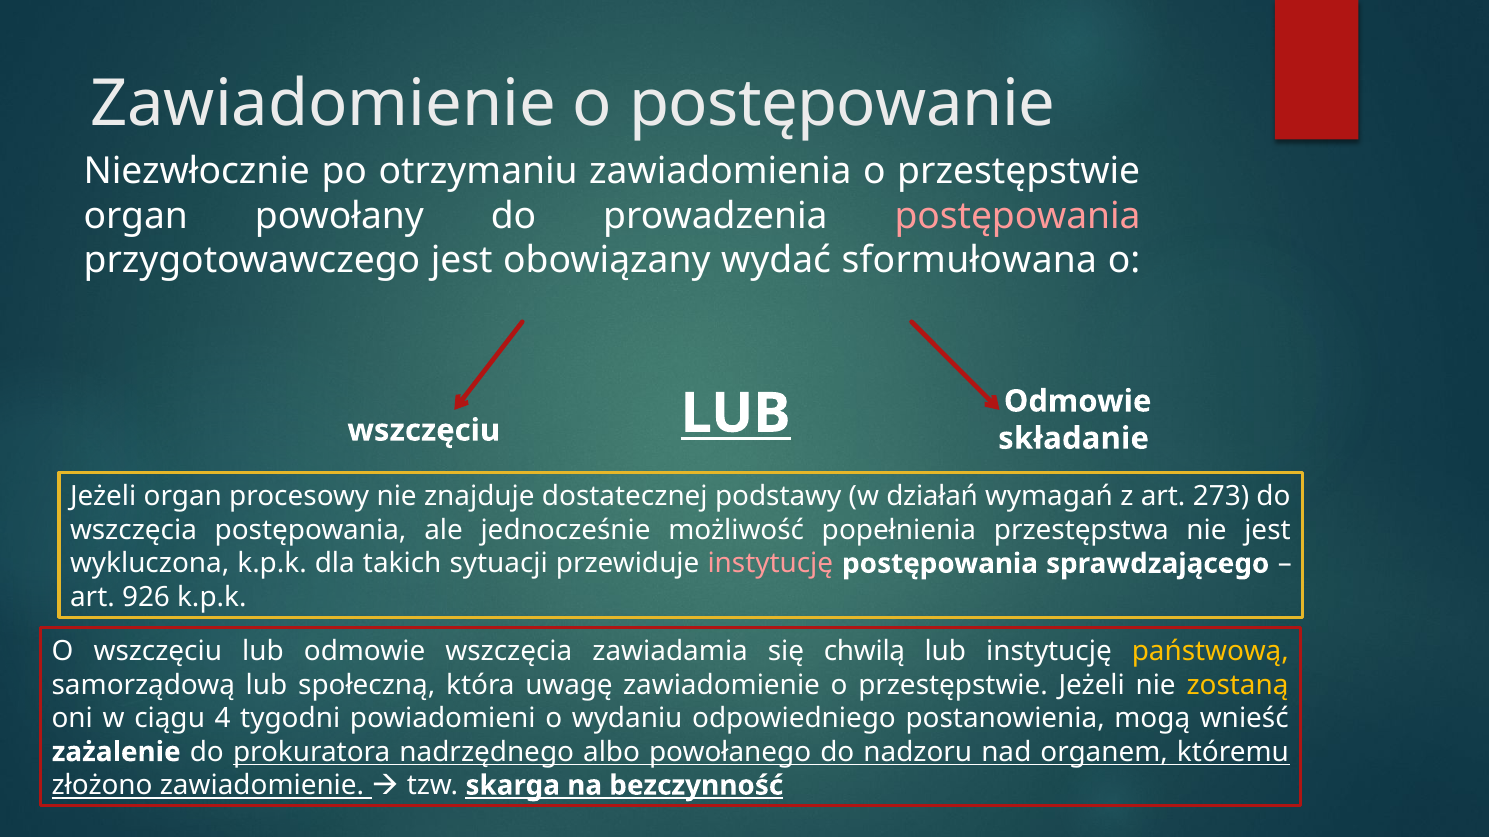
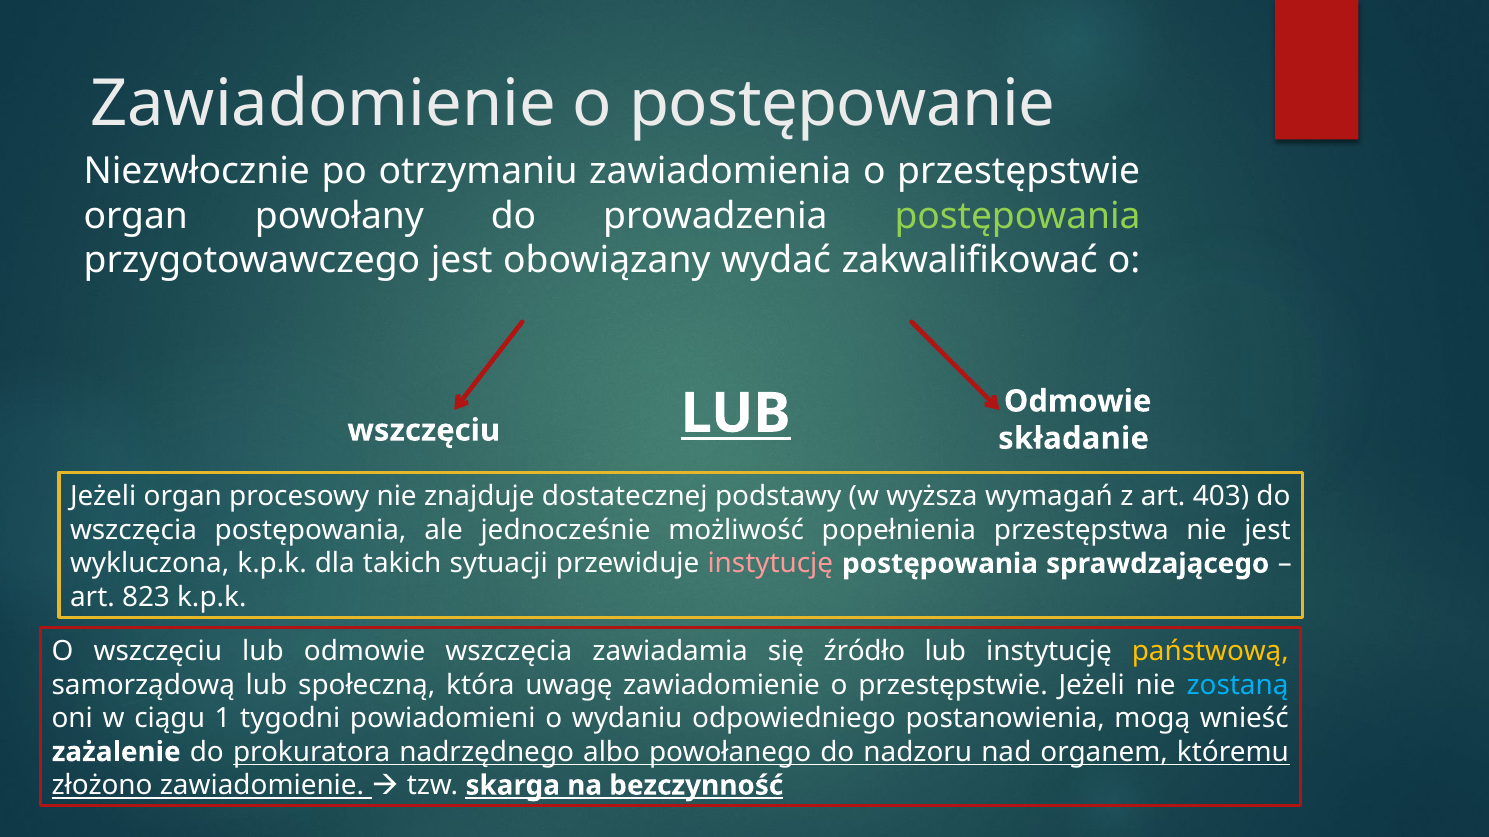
postępowania colour: pink -> light green (1018, 216)
sformułowana: sformułowana -> zakwalifikować (970, 261)
działań: działań -> wyższa (932, 497)
273: 273 -> 403 (1221, 497)
926: 926 -> 823 (146, 597)
chwilą: chwilą -> źródło (864, 652)
zostaną colour: yellow -> light blue (1238, 685)
4: 4 -> 1 (223, 719)
